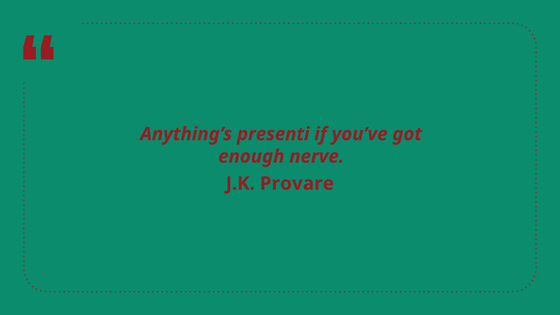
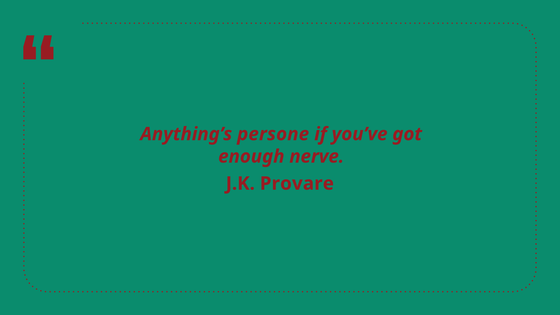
presenti: presenti -> persone (273, 134)
